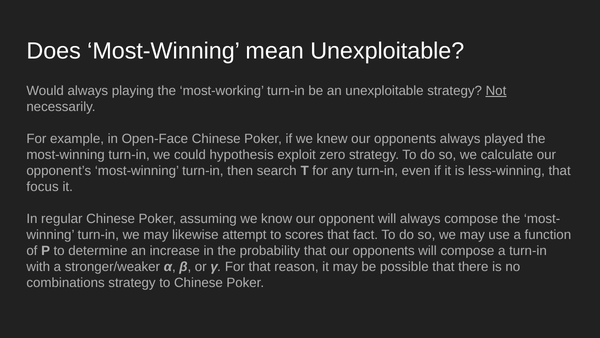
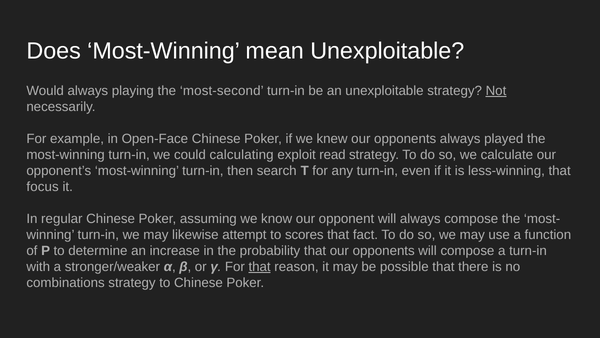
most-working: most-working -> most-second (222, 91)
hypothesis: hypothesis -> calculating (242, 155)
zero: zero -> read (333, 155)
that underline: none -> present (260, 266)
